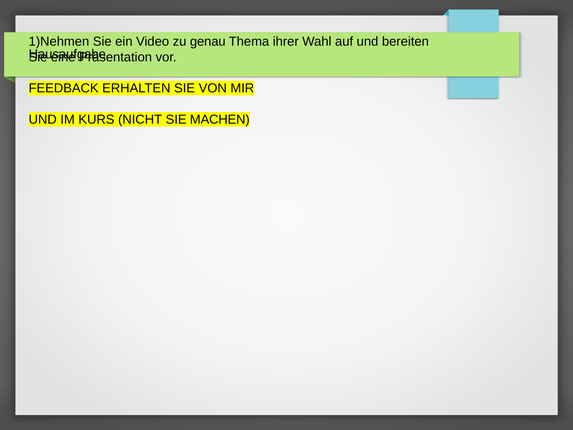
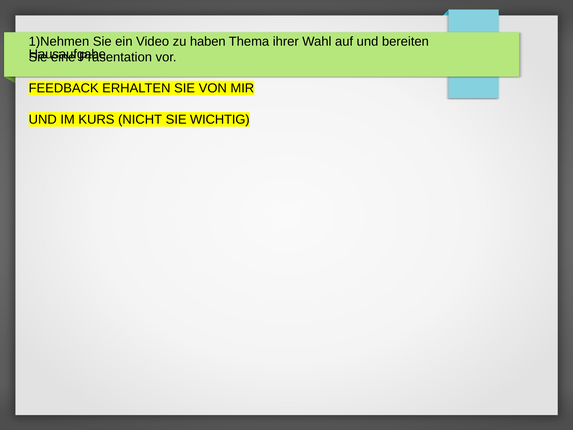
genau: genau -> haben (208, 41)
MACHEN: MACHEN -> WICHTIG (220, 119)
